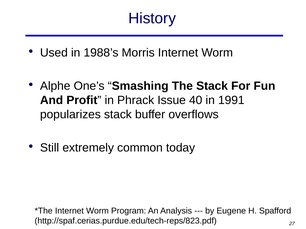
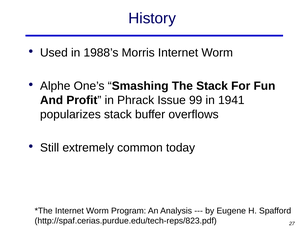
40: 40 -> 99 (196, 100)
1991: 1991 -> 1941 (231, 100)
